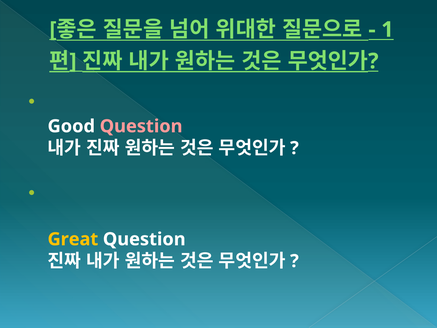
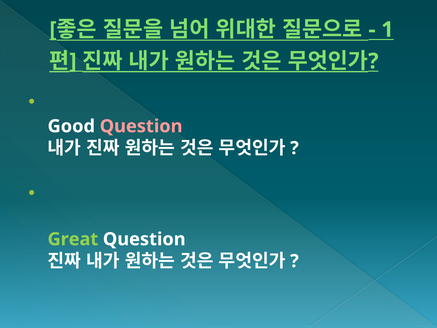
Great colour: yellow -> light green (73, 239)
